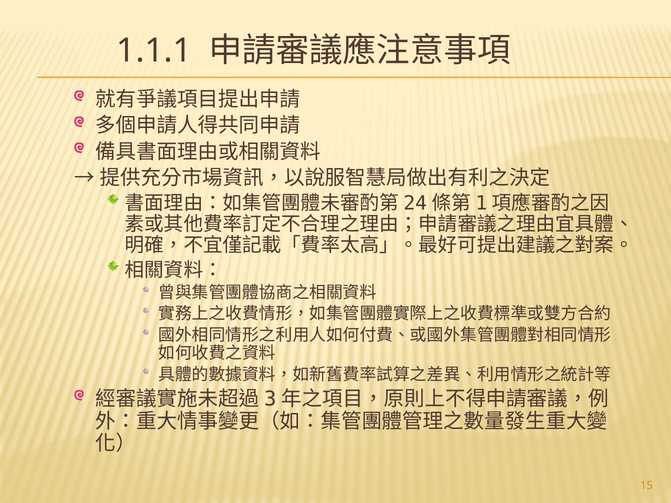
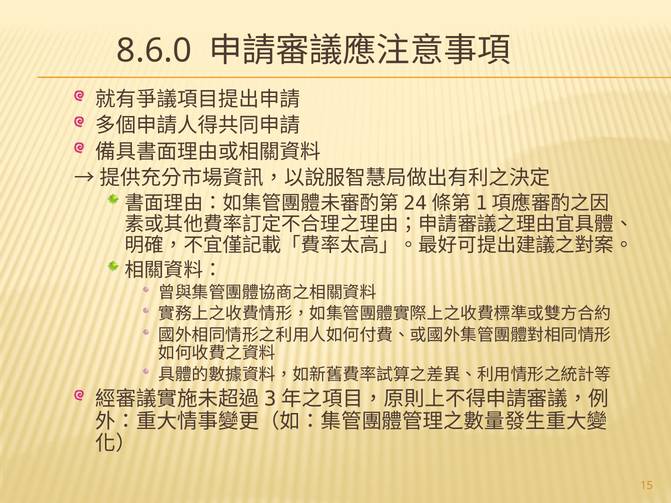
1.1.1: 1.1.1 -> 8.6.0 (154, 51)
